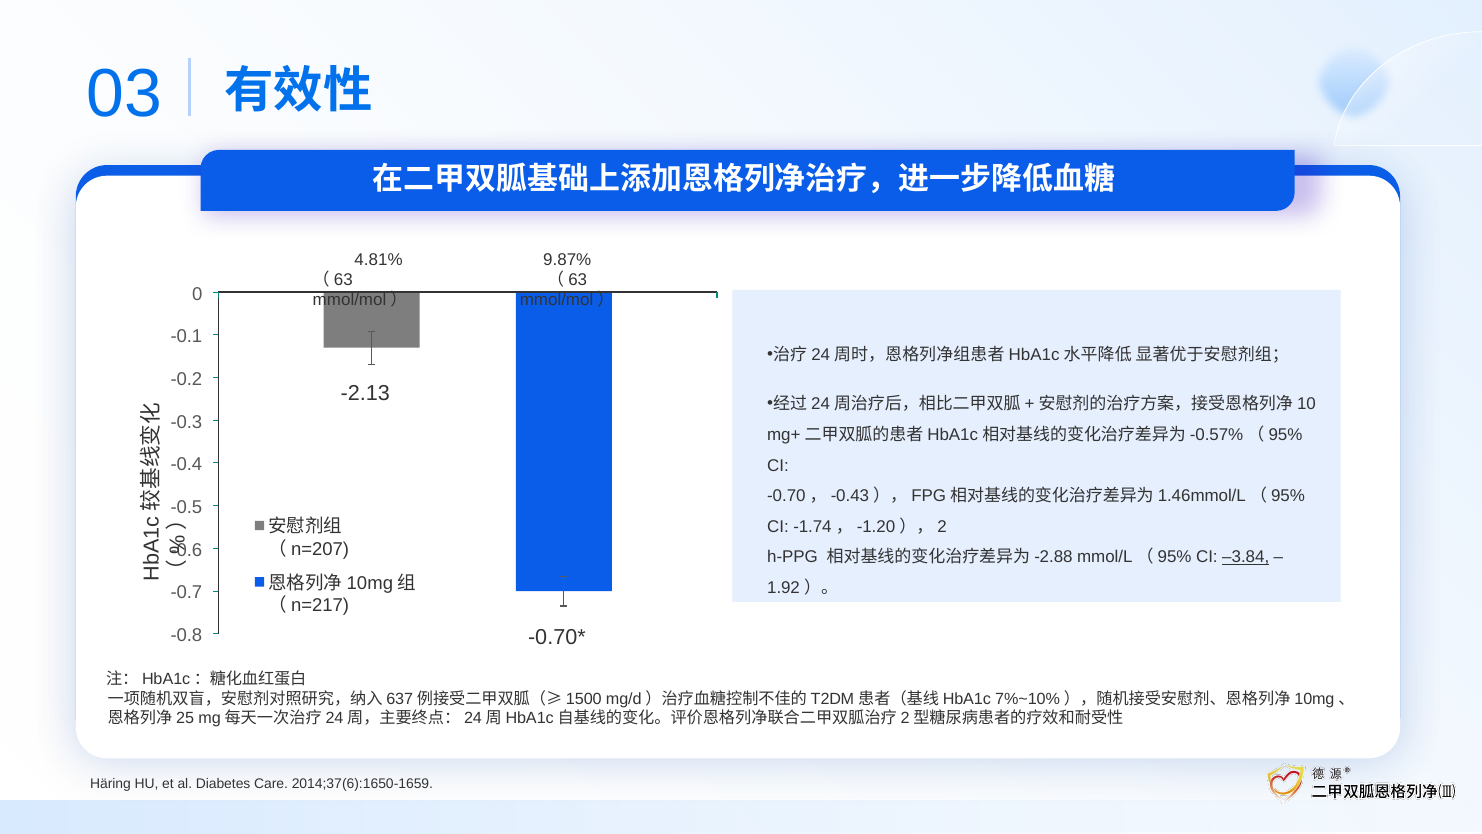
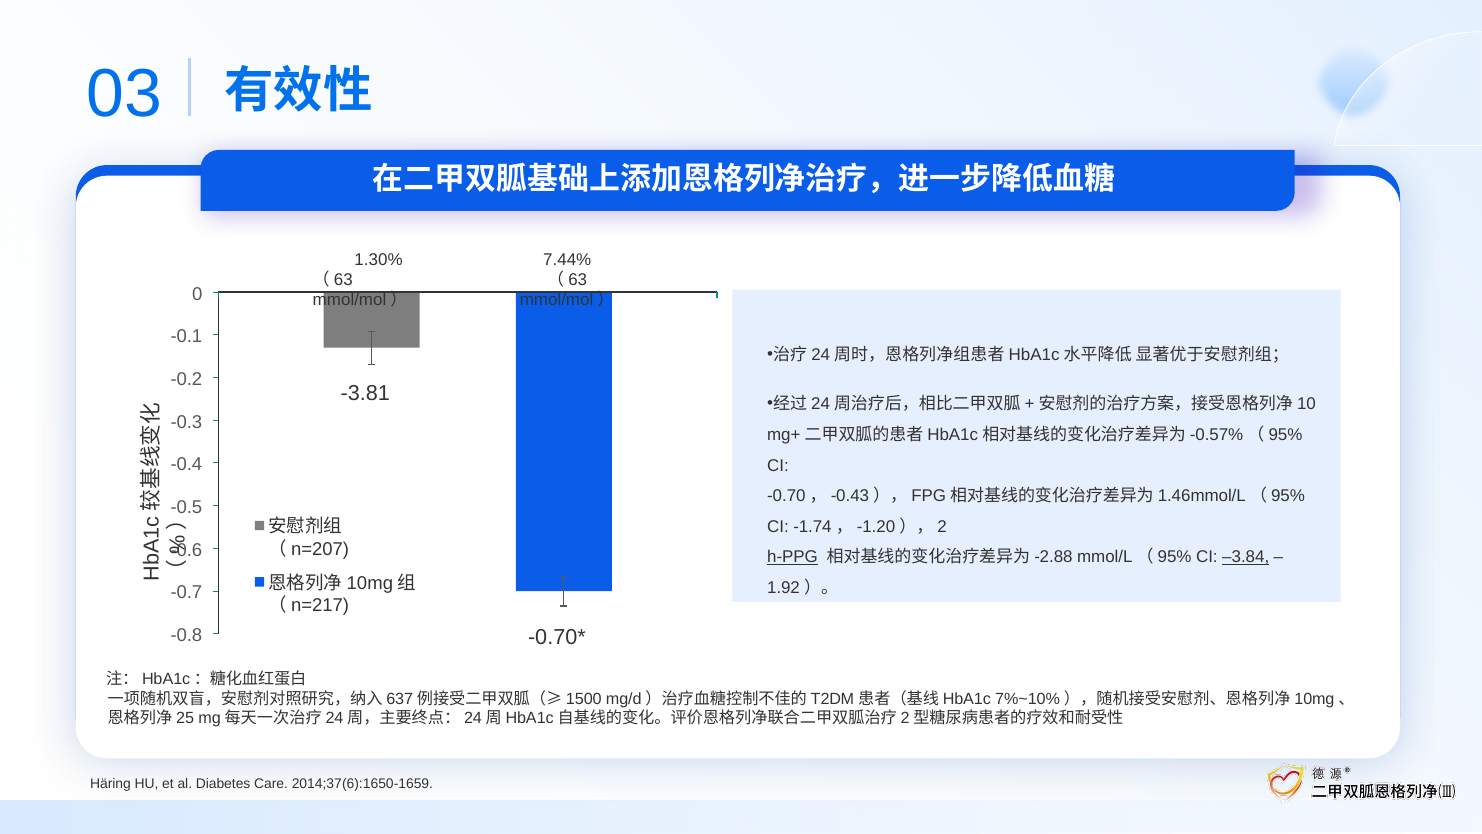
4.81%: 4.81% -> 1.30% (379, 259)
9.87%: 9.87% -> 7.44% (567, 259)
-2.13: -2.13 -> -3.81 (365, 393)
h-PPG underline: none -> present (793, 557)
